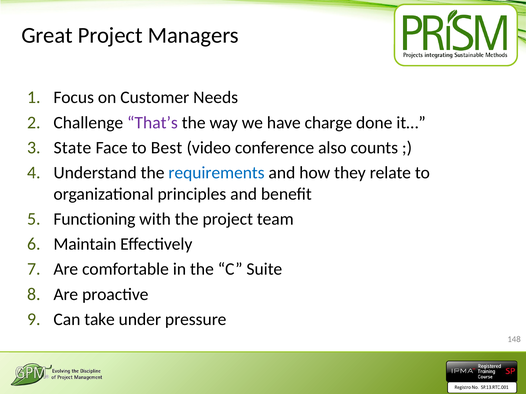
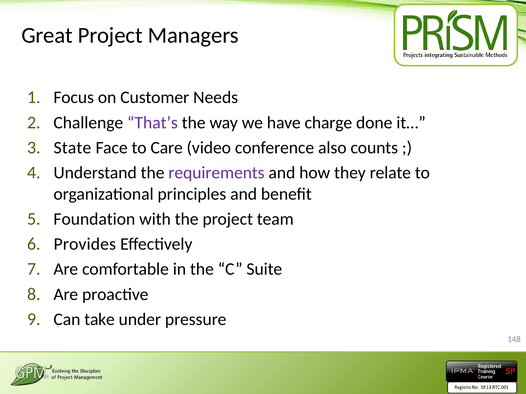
Best: Best -> Care (167, 148)
requirements colour: blue -> purple (216, 173)
Functioning: Functioning -> Foundation (94, 219)
Maintain: Maintain -> Provides (85, 244)
